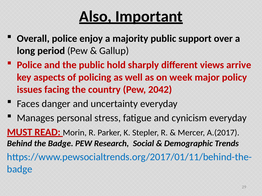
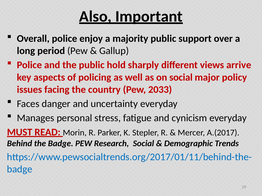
on week: week -> social (181, 77)
2042: 2042 -> 2033 (160, 90)
